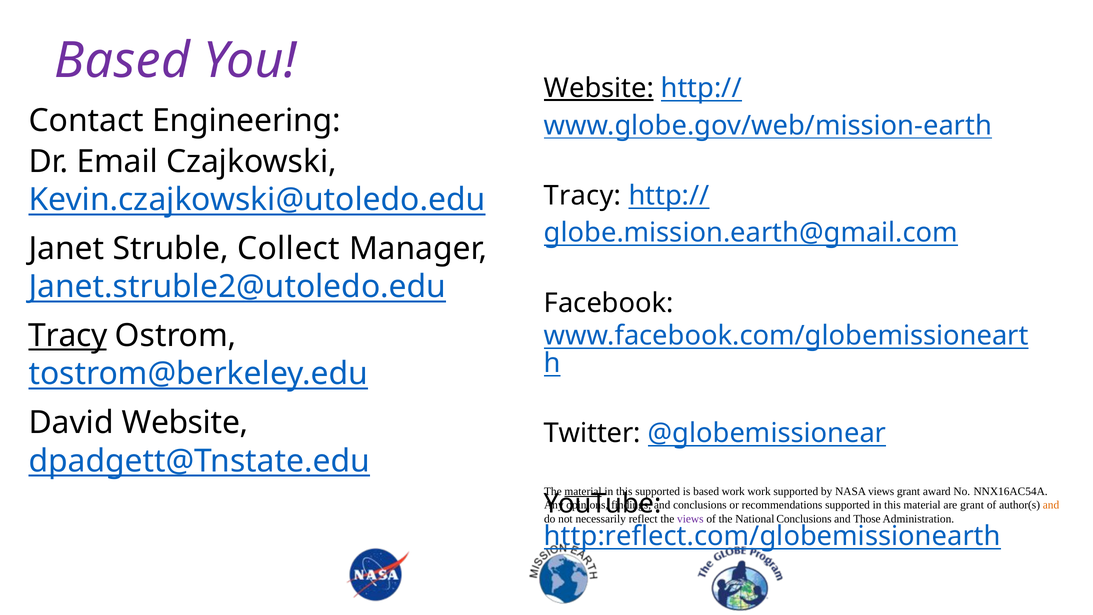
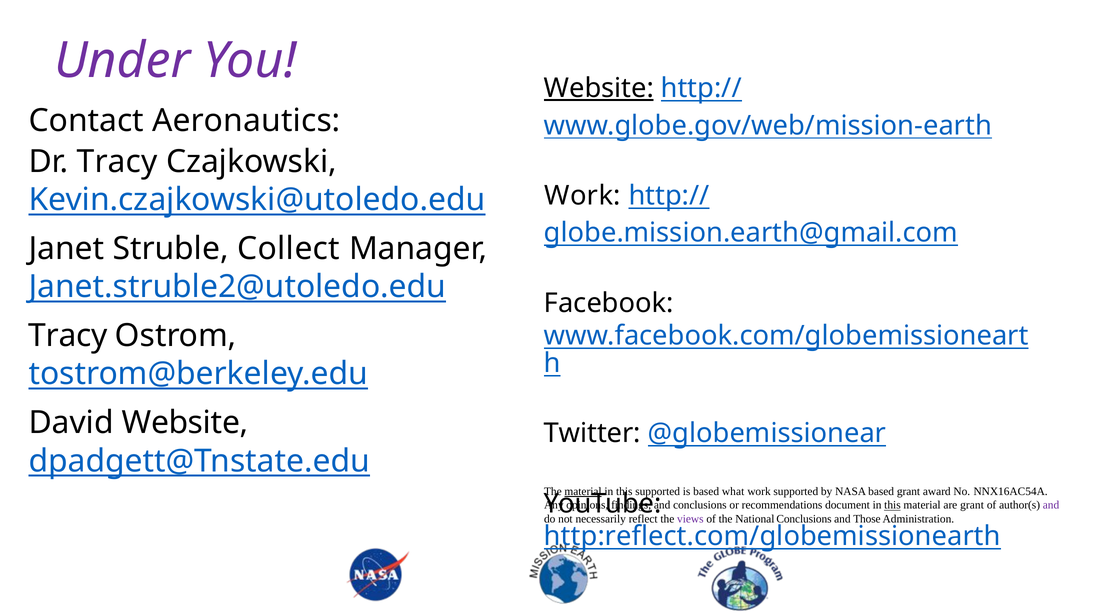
Based: Based -> Under (122, 61)
Engineering: Engineering -> Aeronautics (246, 120)
Dr Email: Email -> Tracy (117, 162)
Tracy: Tracy -> Work (583, 196)
Tracy underline: present -> none (68, 336)
based work: work -> what (733, 491)
NASA views: views -> based (881, 491)
recommendations supported: supported -> document (848, 505)
this underline: none -> present (892, 505)
and colour: orange -> purple (1051, 505)
